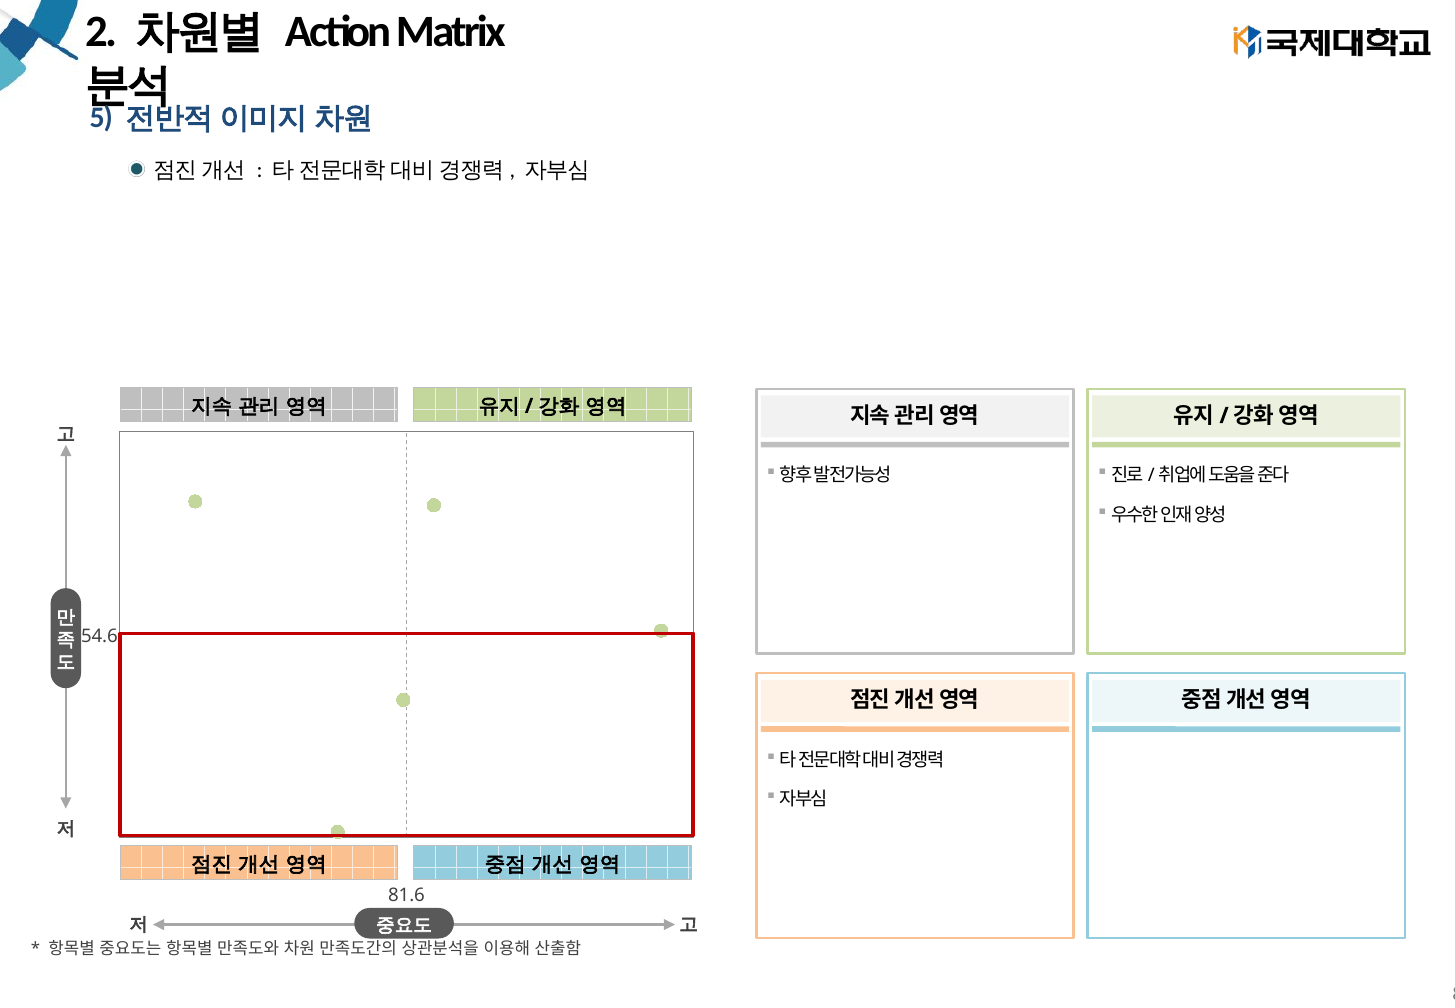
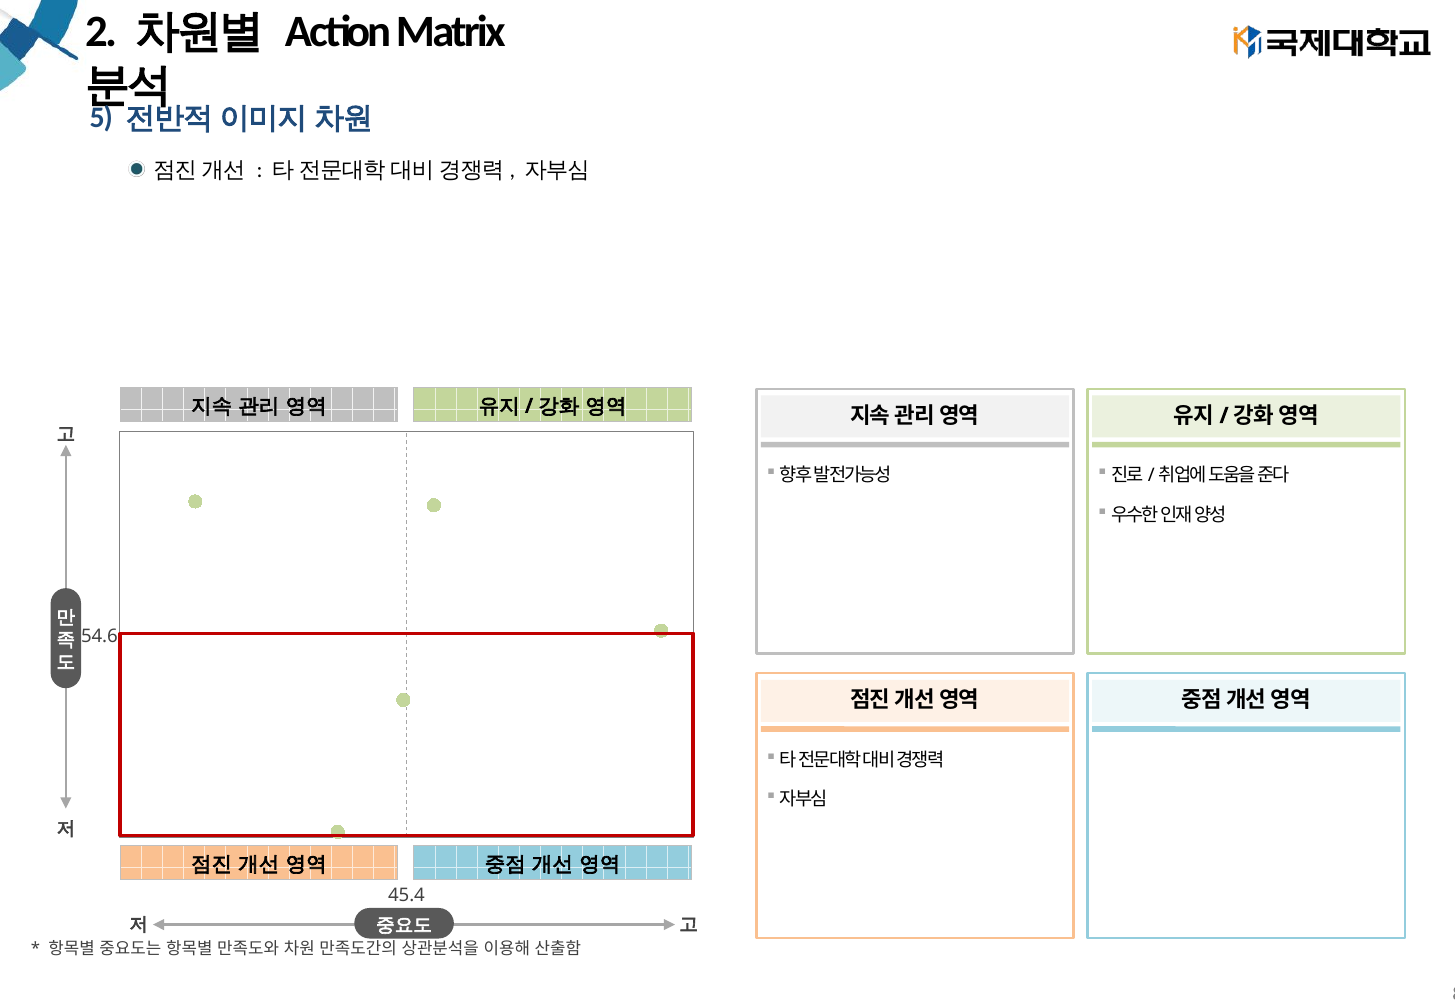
81.6: 81.6 -> 45.4 (406, 895)
